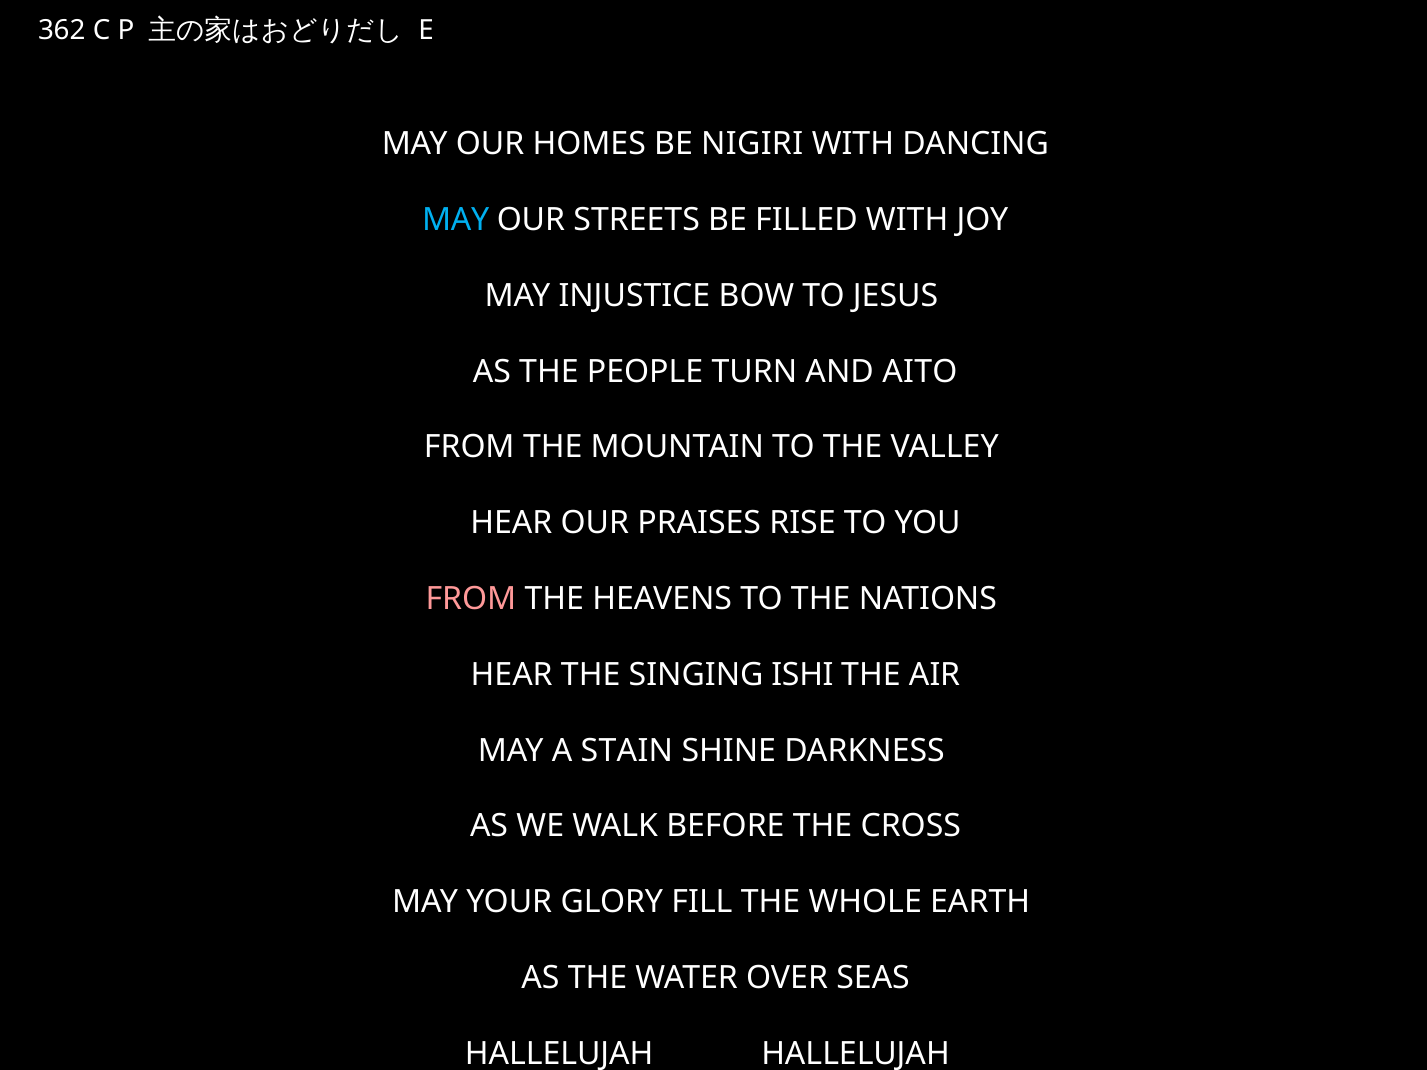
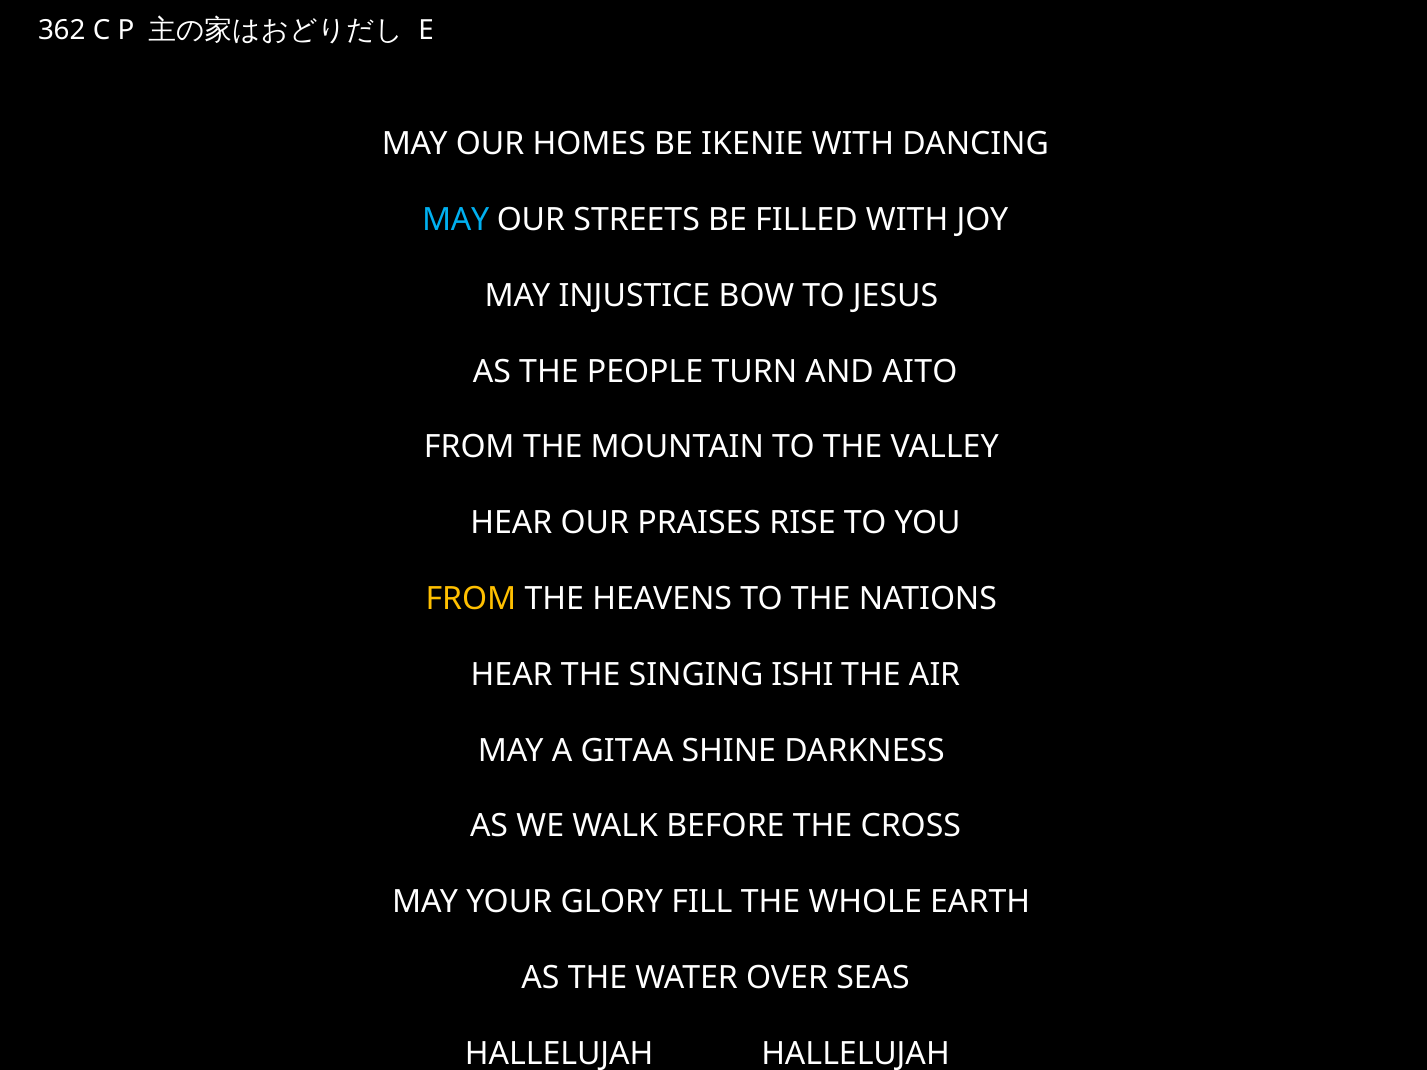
NIGIRI: NIGIRI -> IKENIE (752, 144)
FROM colour: pink -> yellow (471, 599)
STAIN: STAIN -> GITAA (627, 751)
